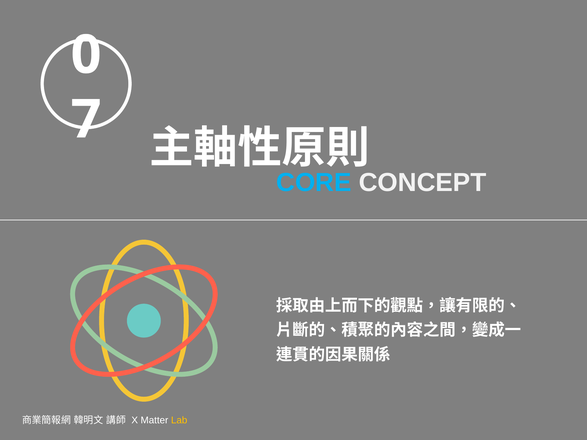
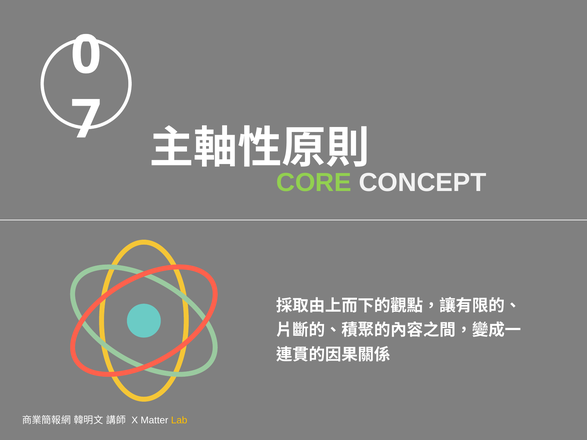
CORE colour: light blue -> light green (314, 183)
